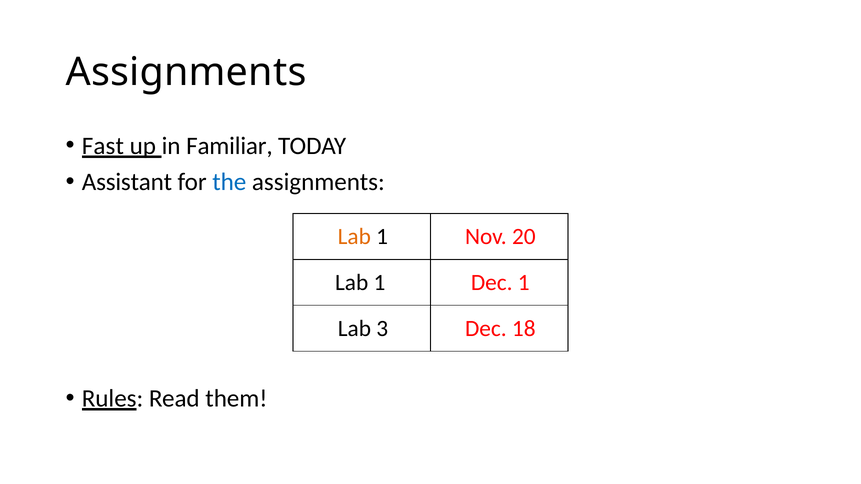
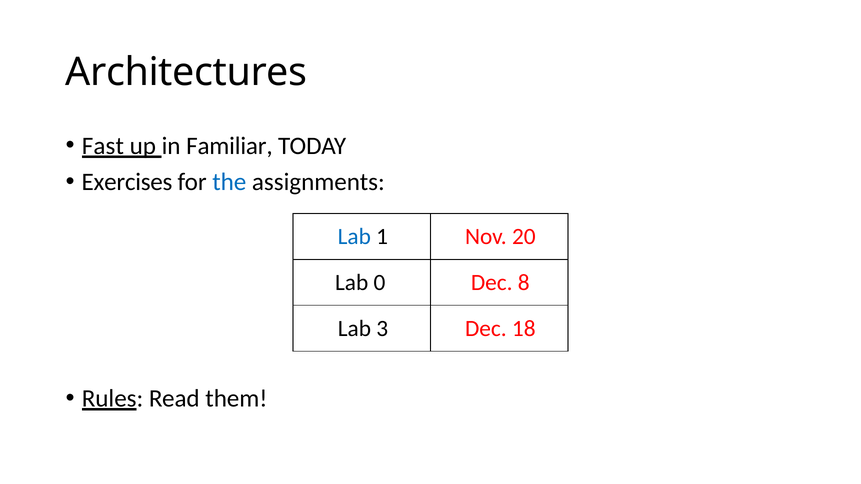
Assignments: Assignments -> Architectures (186, 72)
Assistant: Assistant -> Exercises (127, 182)
Lab colour: orange -> blue (354, 237)
1: 1 -> 0 (379, 283)
Dec 1: 1 -> 8 (524, 283)
